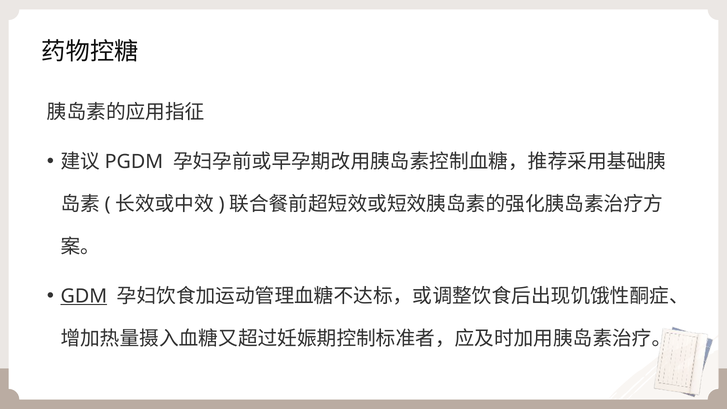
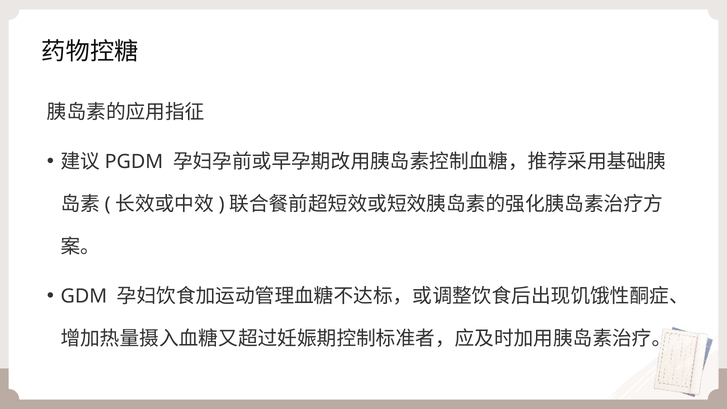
GDM underline: present -> none (84, 296)
